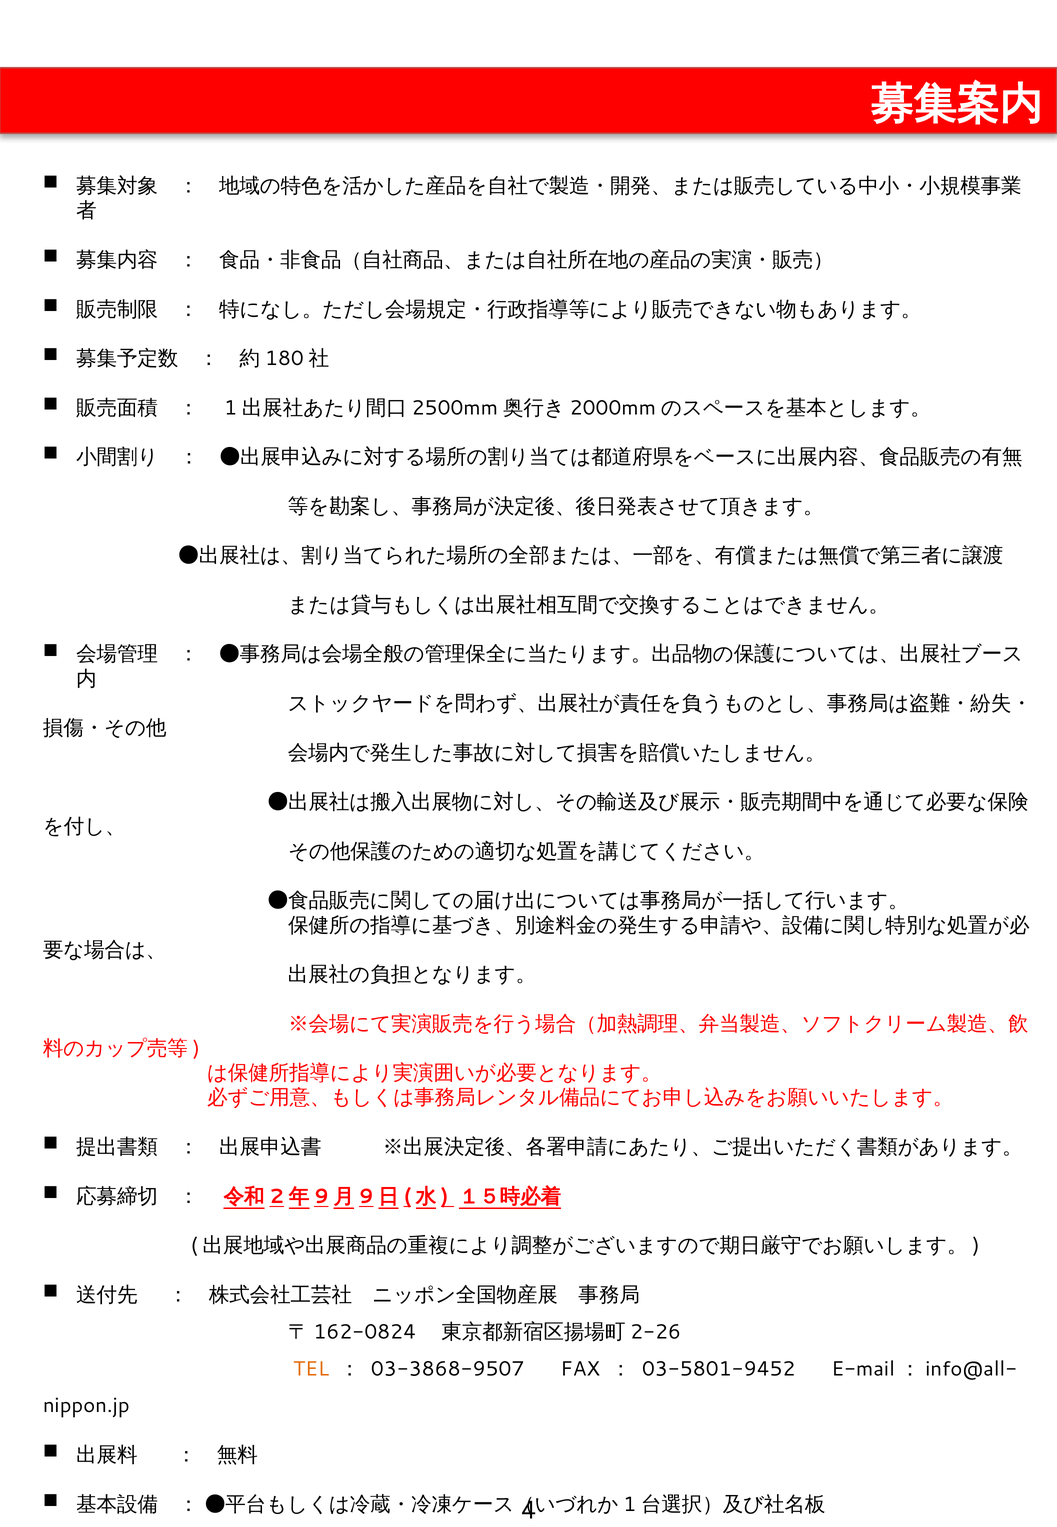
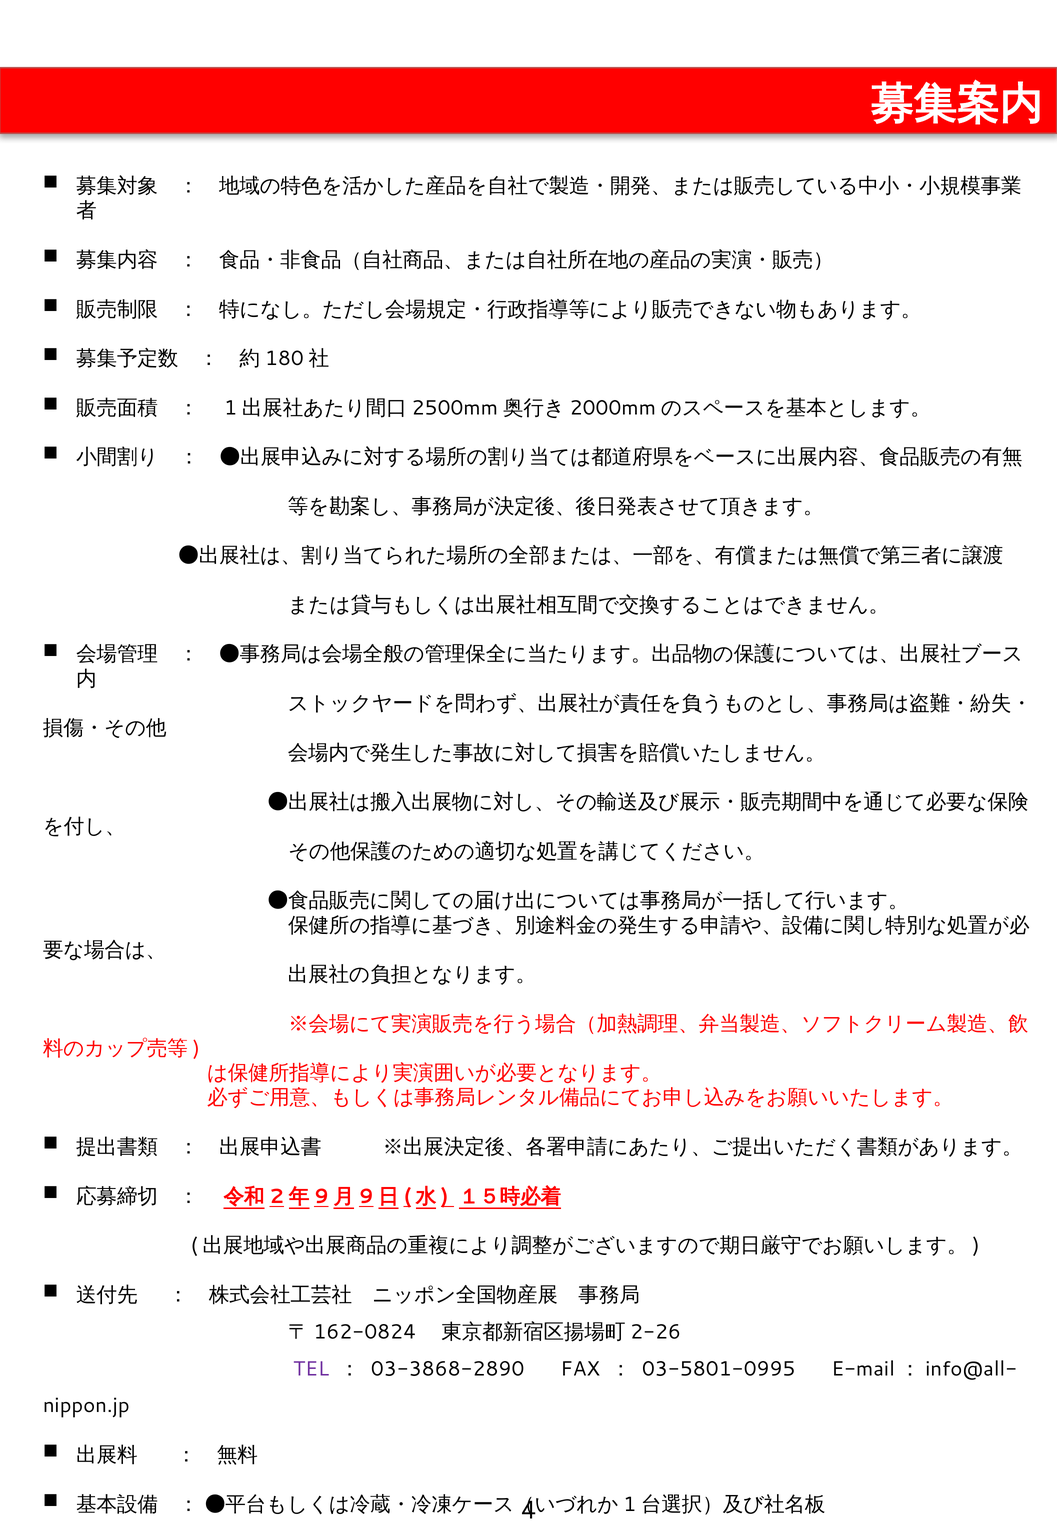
TEL colour: orange -> purple (311, 1369)
03-3868-9507: 03-3868-9507 -> 03-3868-2890 (448, 1369)
03-5801-9452: 03-5801-9452 -> 03-5801-0995 (719, 1369)
